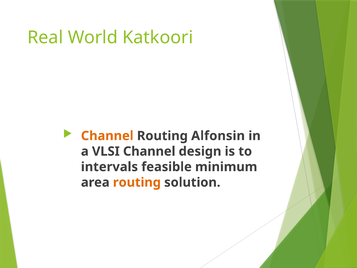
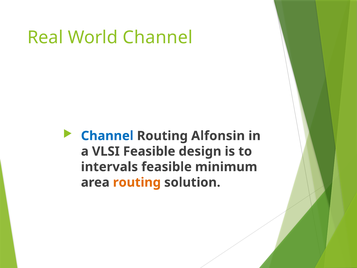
World Katkoori: Katkoori -> Channel (158, 38)
Channel colour: orange -> blue (107, 136)
VLSI Channel: Channel -> Feasible (149, 151)
